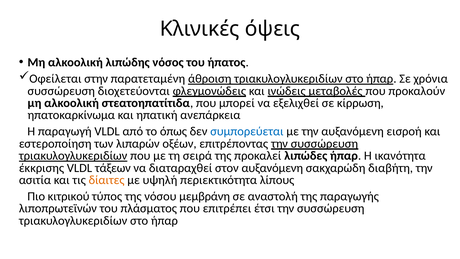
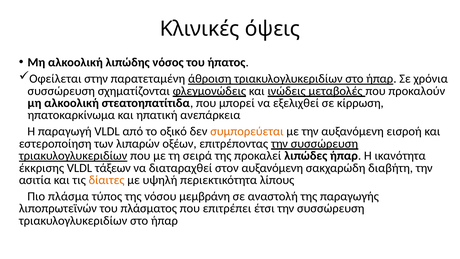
διοχετεύονται: διοχετεύονται -> σχηματίζονται (134, 91)
όπως: όπως -> οξικό (173, 131)
συμπορεύεται colour: blue -> orange (247, 131)
κιτρικού: κιτρικού -> πλάσμα (68, 196)
